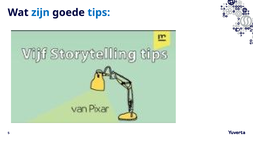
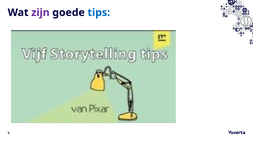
zijn colour: blue -> purple (40, 13)
